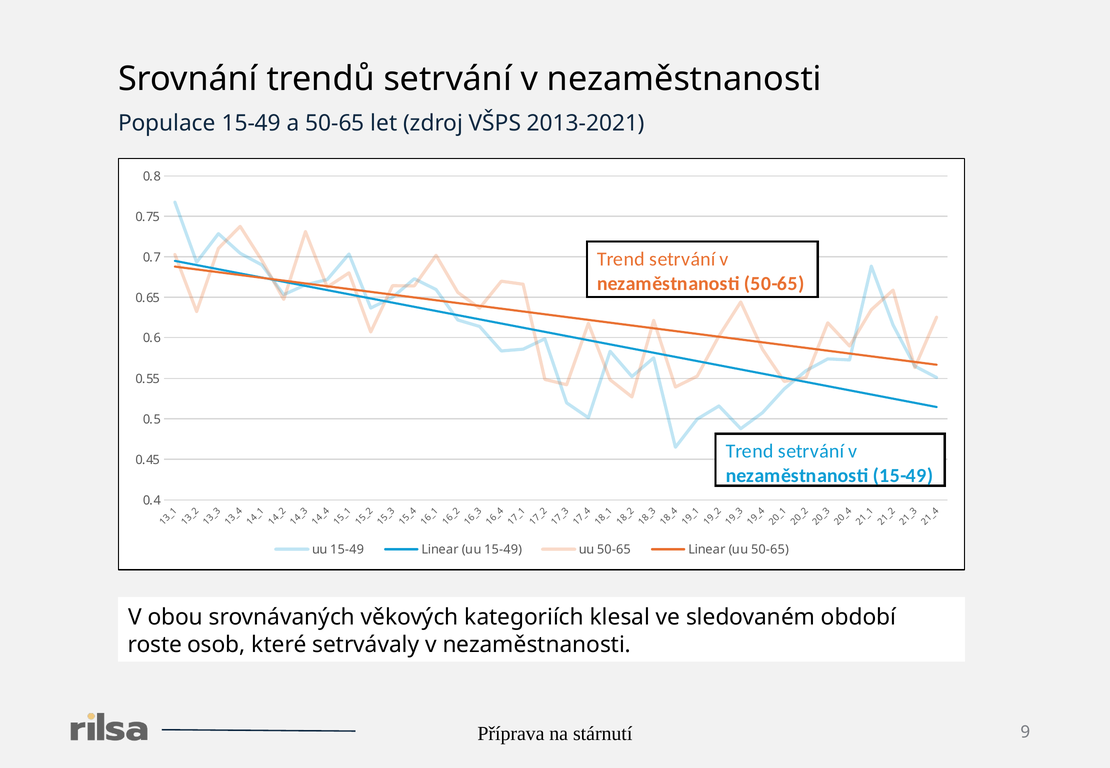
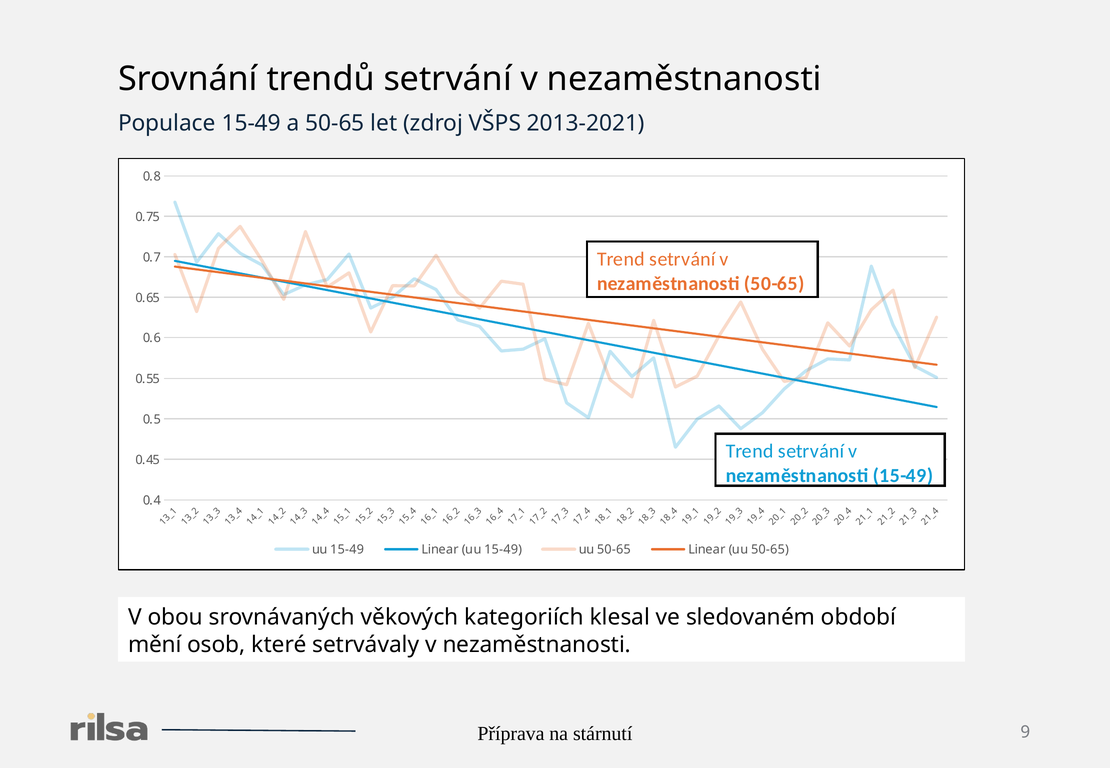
roste: roste -> mění (155, 645)
